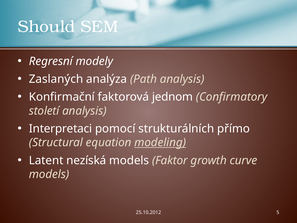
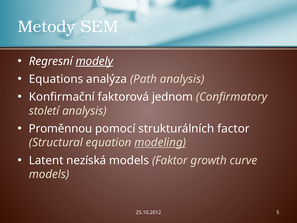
Should: Should -> Metody (47, 27)
modely underline: none -> present (94, 61)
Zaslaných: Zaslaných -> Equations (56, 79)
Interpretaci: Interpretaci -> Proměnnou (61, 129)
přímo: přímo -> factor (234, 129)
